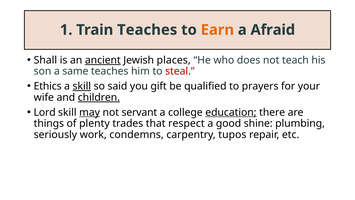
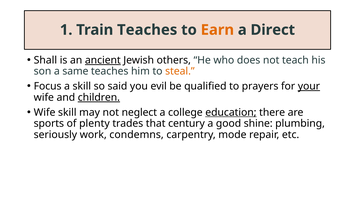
Afraid: Afraid -> Direct (273, 30)
places: places -> others (174, 60)
steal colour: red -> orange (180, 71)
Ethics: Ethics -> Focus (48, 86)
skill underline: present -> none (82, 86)
gift: gift -> evil (159, 86)
your underline: none -> present (309, 86)
Lord: Lord -> Wife (45, 112)
may underline: present -> none (90, 112)
servant: servant -> neglect (139, 112)
things: things -> sports (49, 123)
respect: respect -> century (187, 123)
tupos: tupos -> mode (232, 135)
